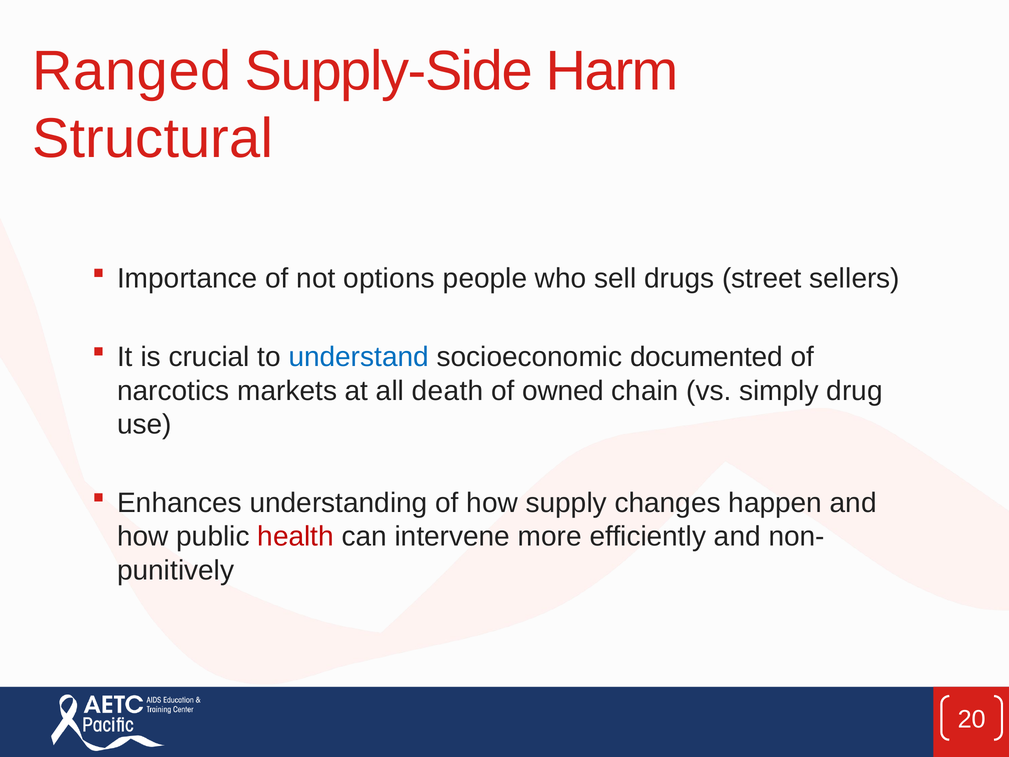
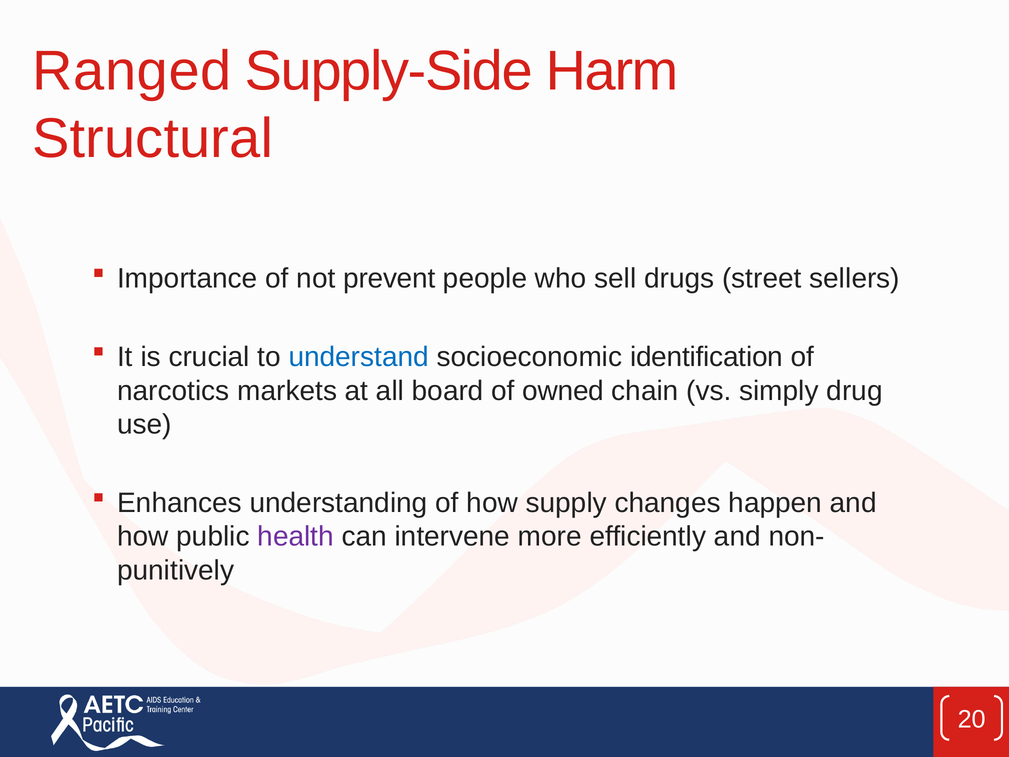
options: options -> prevent (389, 279)
documented: documented -> identification (707, 357)
death: death -> board (448, 391)
health colour: red -> purple (296, 536)
